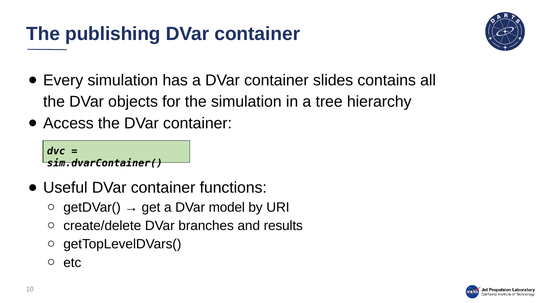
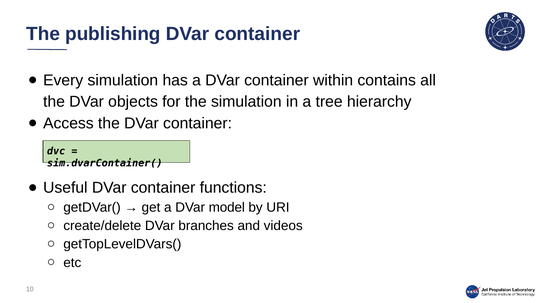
slides: slides -> within (333, 80)
results: results -> videos (283, 226)
